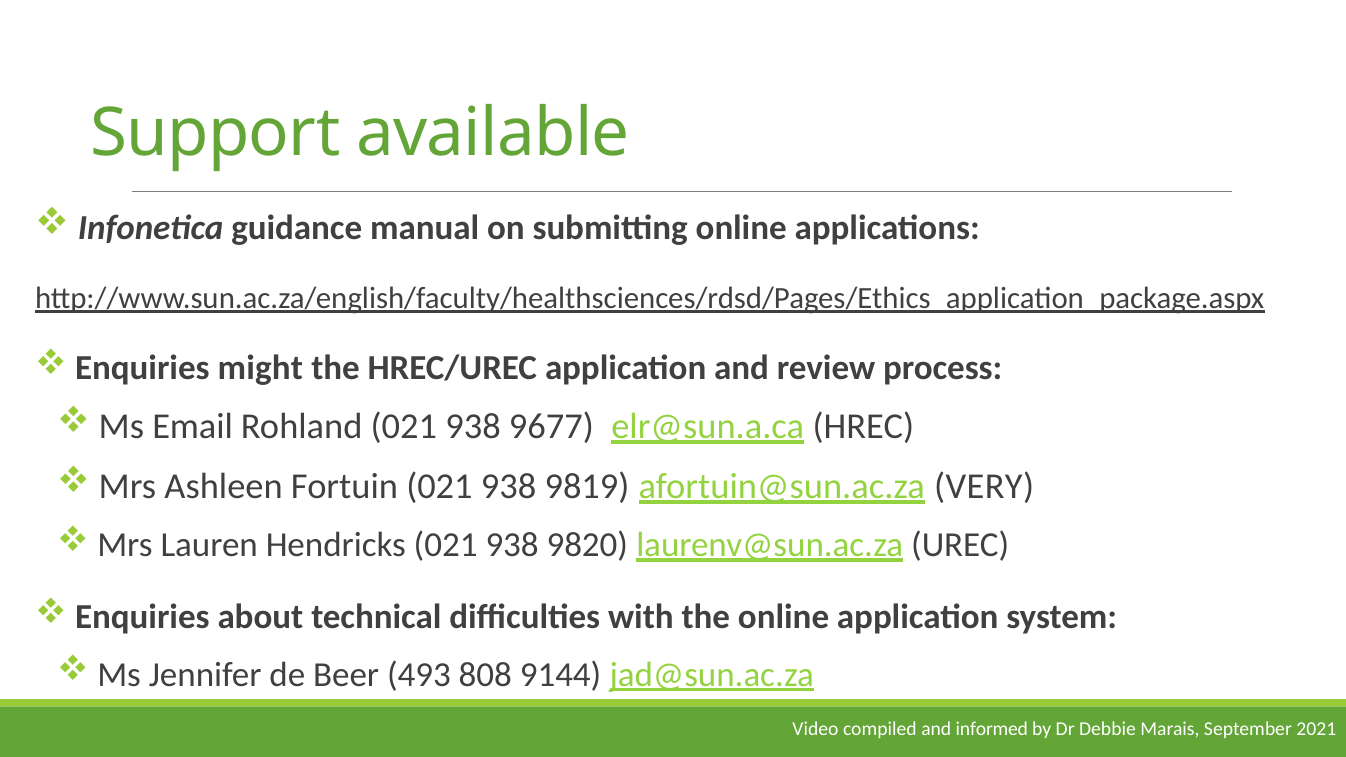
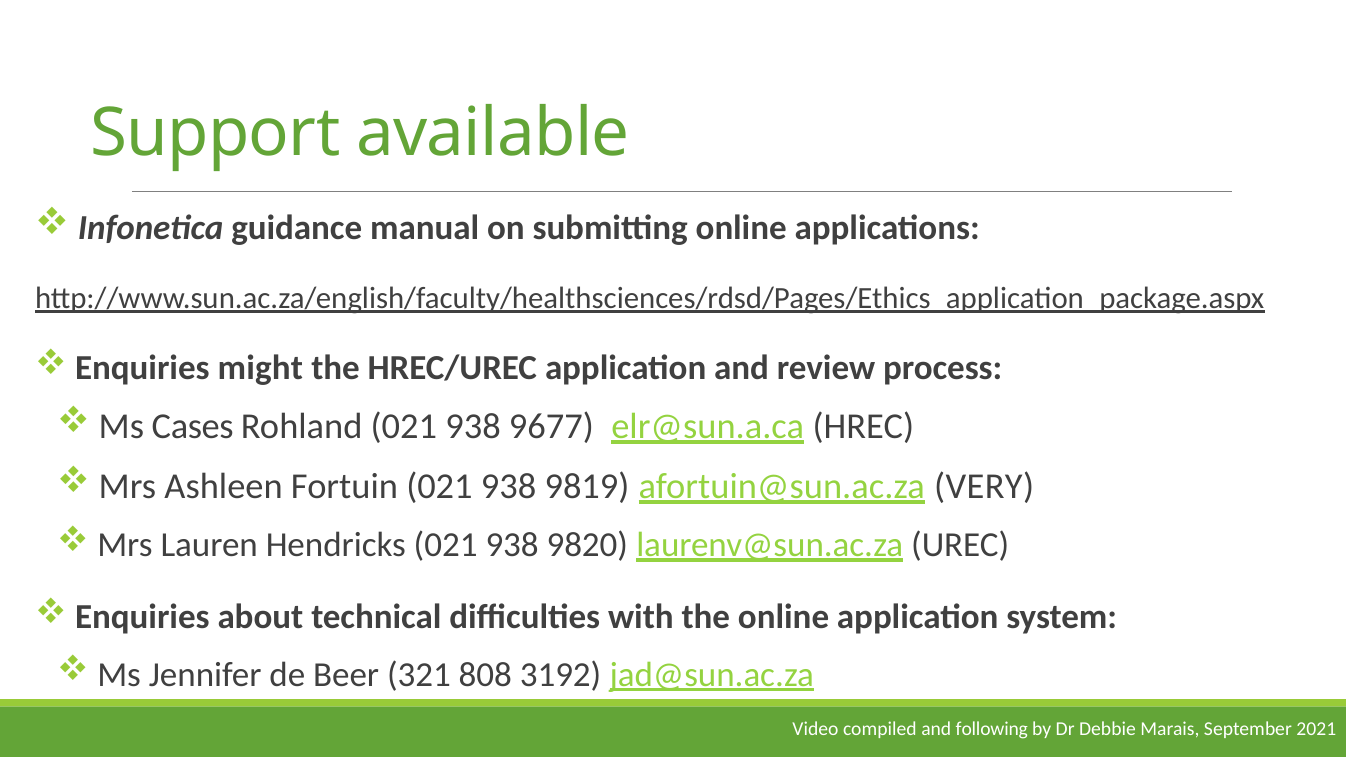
Email: Email -> Cases (193, 426)
493: 493 -> 321 (419, 675)
9144: 9144 -> 3192 (561, 675)
informed: informed -> following (992, 729)
